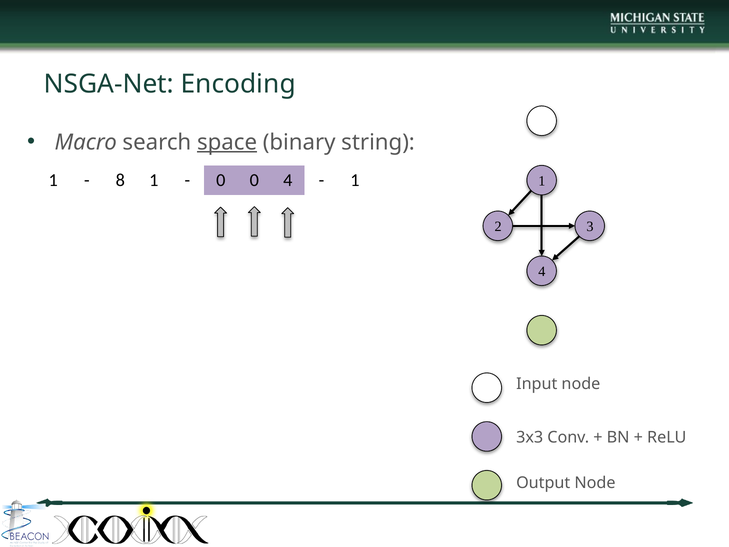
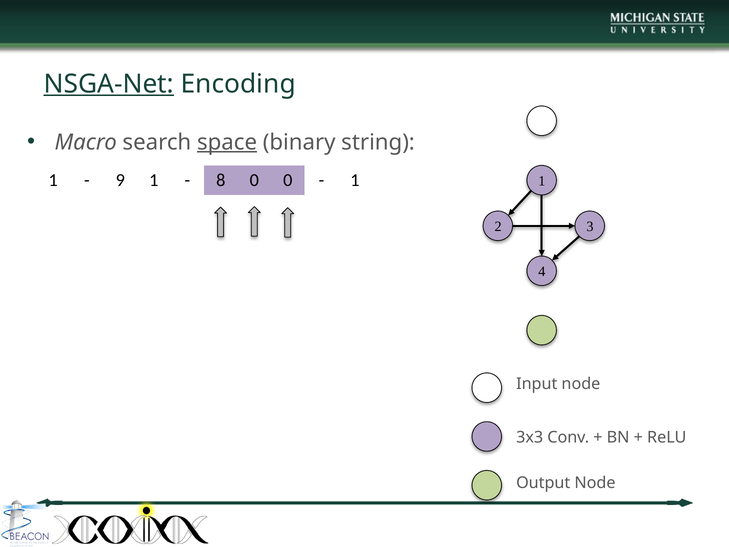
NSGA-Net underline: none -> present (109, 84)
8: 8 -> 9 (120, 180)
0: 0 -> 8 (221, 180)
0 4: 4 -> 0 (288, 180)
